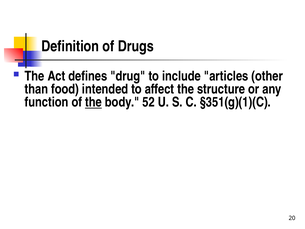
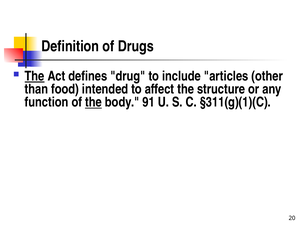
The underline: none -> present (35, 76)
52: 52 -> 91 (149, 102)
§351(g)(1)(C: §351(g)(1)(C -> §311(g)(1)(C (235, 102)
